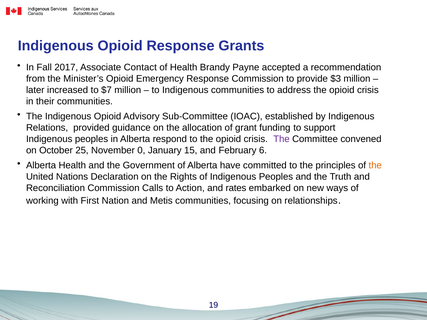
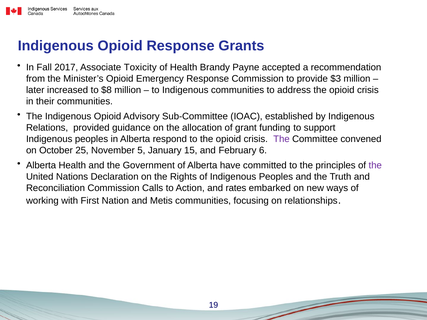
Contact: Contact -> Toxicity (140, 67)
$7: $7 -> $8 (106, 90)
0: 0 -> 5 (141, 151)
the colour: orange -> purple (375, 166)
